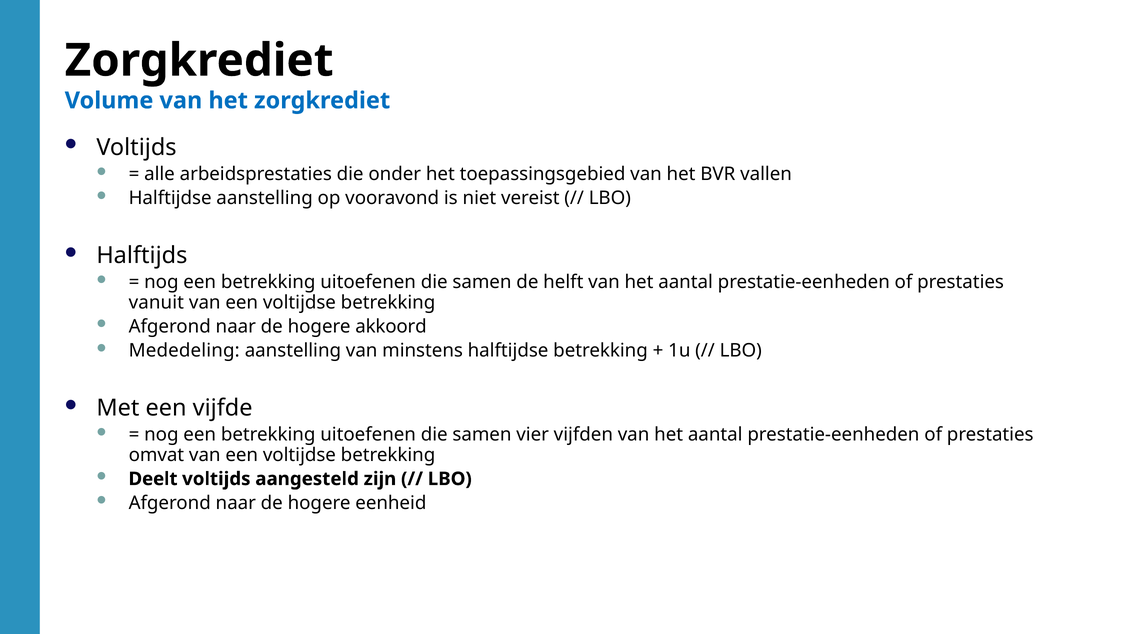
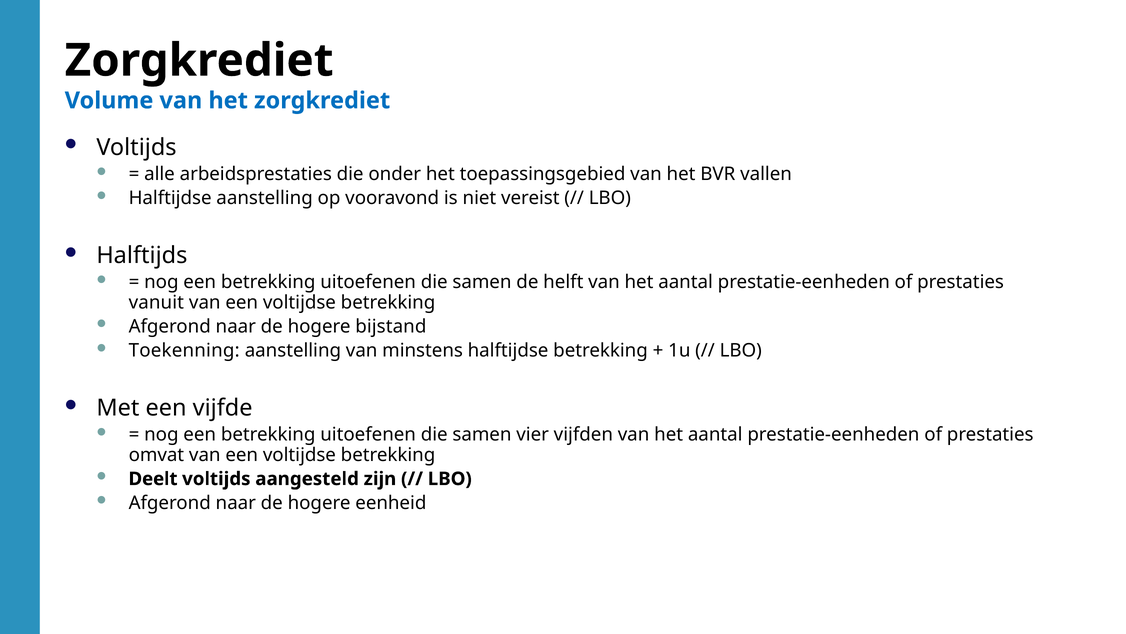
akkoord: akkoord -> bijstand (391, 326)
Mededeling: Mededeling -> Toekenning (184, 350)
